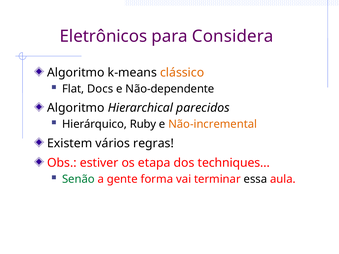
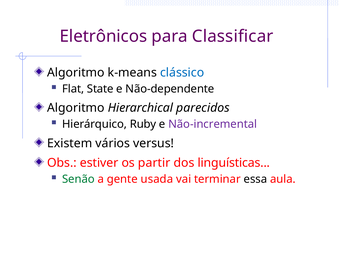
Considera: Considera -> Classificar (233, 36)
clássico colour: orange -> blue (182, 73)
Docs: Docs -> State (100, 89)
Não-incremental colour: orange -> purple (213, 124)
regras: regras -> versus (154, 143)
etapa: etapa -> partir (154, 163)
techniques: techniques -> linguísticas (234, 163)
forma: forma -> usada (157, 179)
